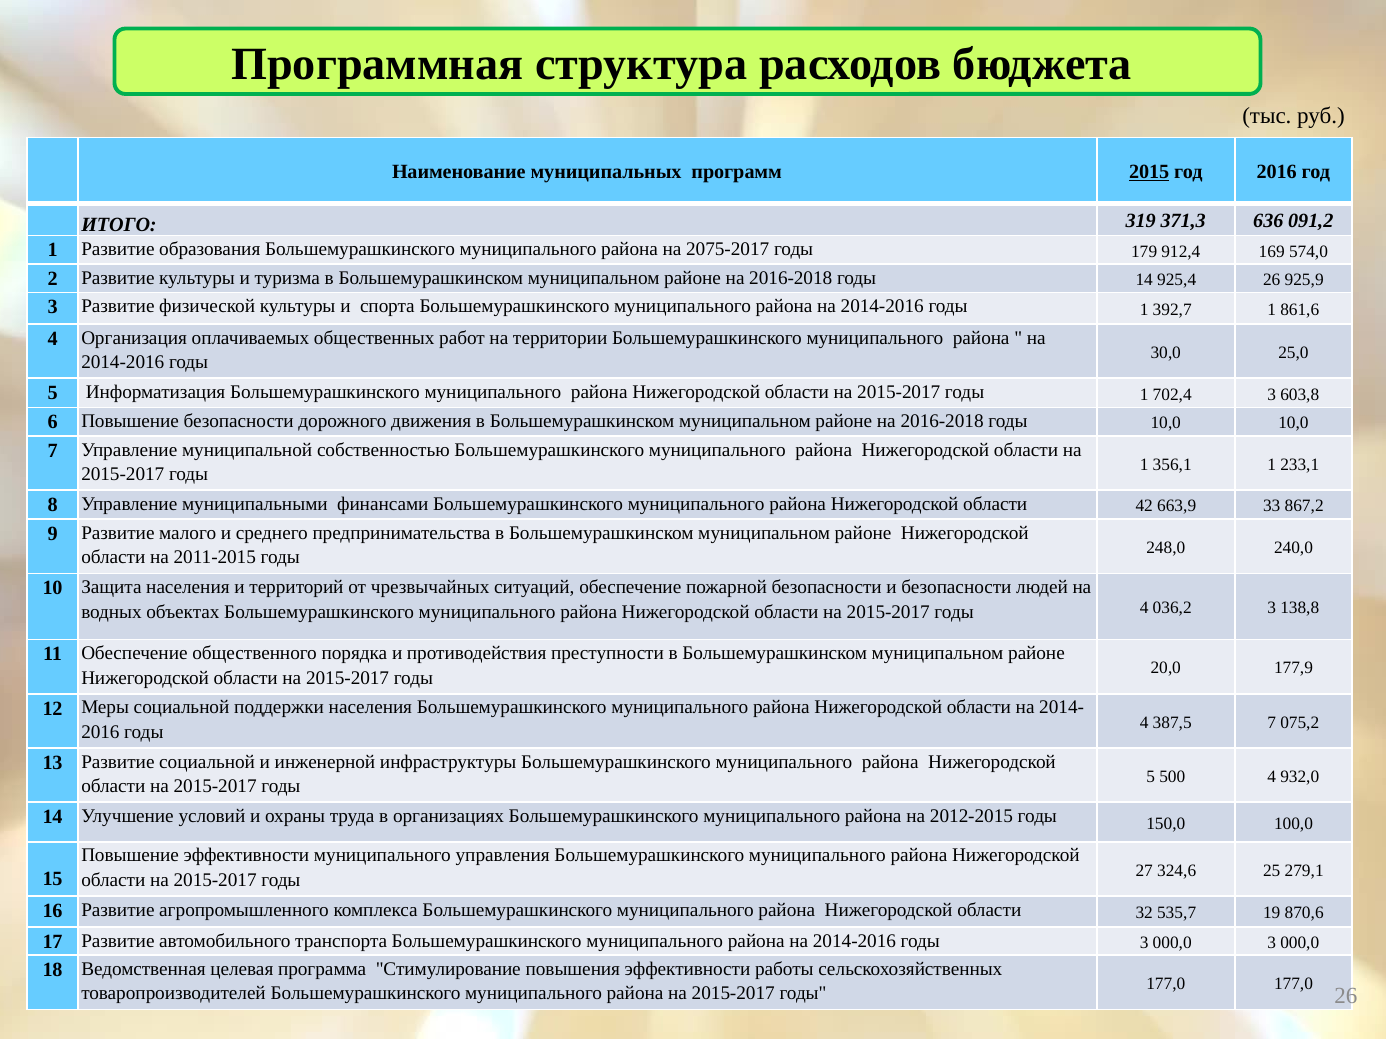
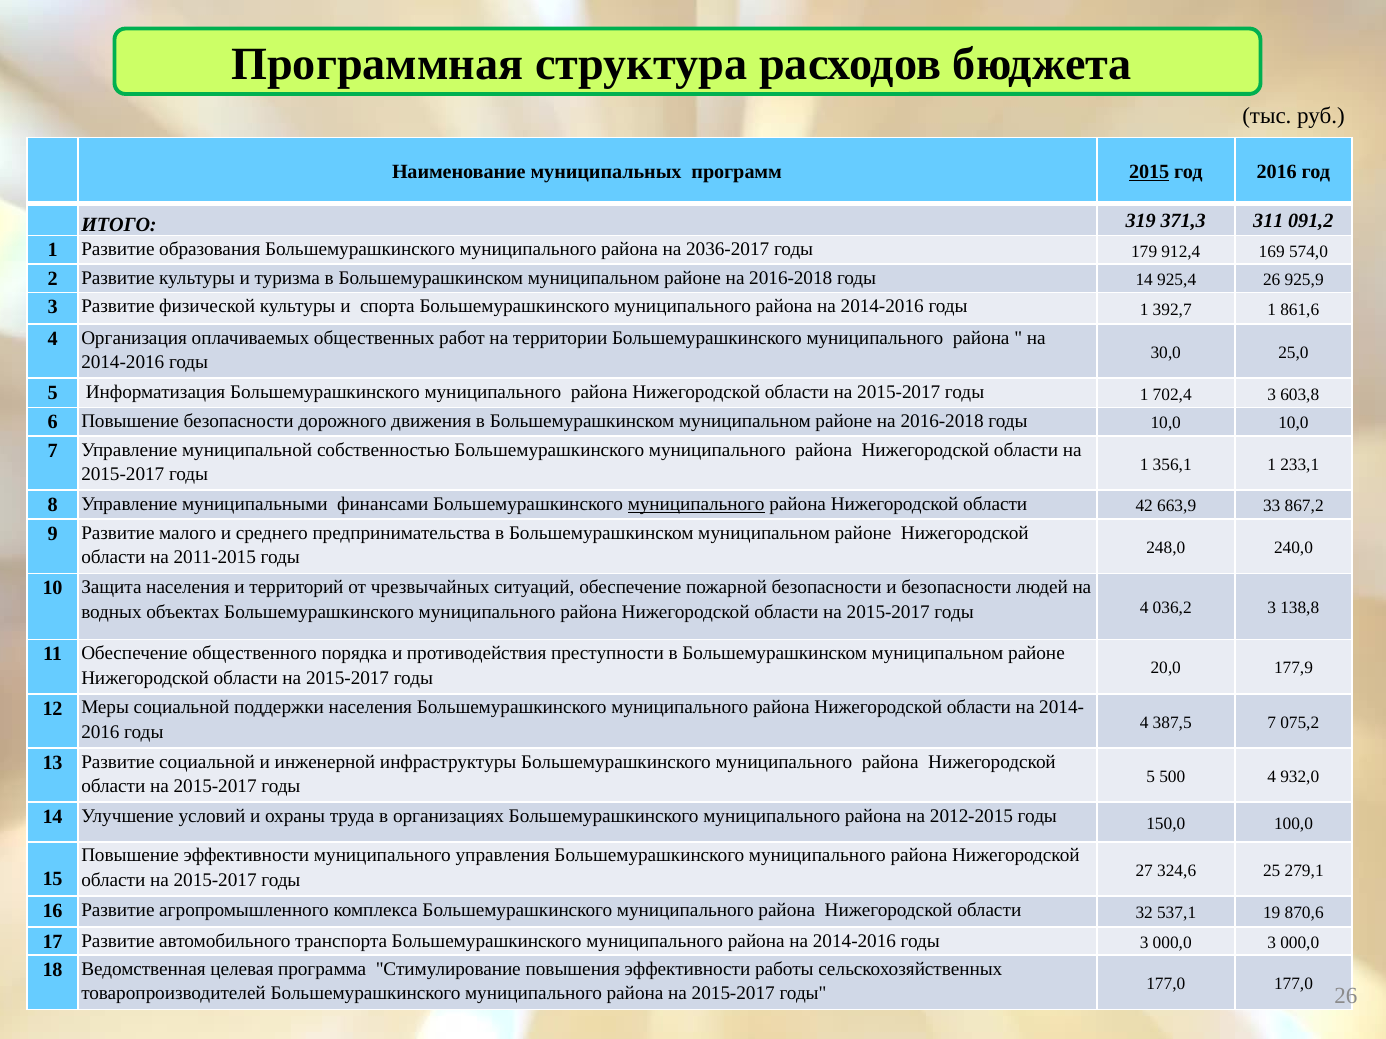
636: 636 -> 311 (1268, 221)
2075-2017: 2075-2017 -> 2036-2017 (728, 250)
муниципального underline: none -> present (696, 504)
535,7: 535,7 -> 537,1 (1177, 913)
